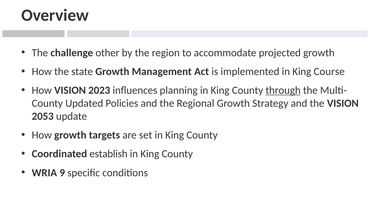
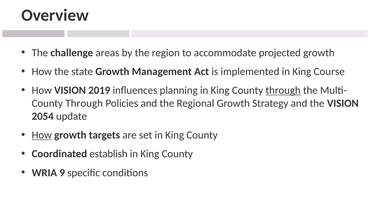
other: other -> areas (107, 53)
2023: 2023 -> 2019 (99, 90)
Updated: Updated -> Through (84, 103)
2053: 2053 -> 2054 (43, 116)
How underline: none -> present (42, 135)
